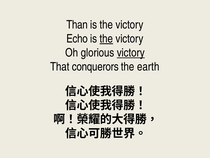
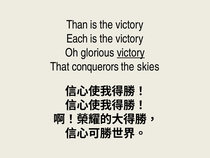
Echo: Echo -> Each (77, 39)
the underline: present -> none (106, 39)
earth: earth -> skies (148, 67)
